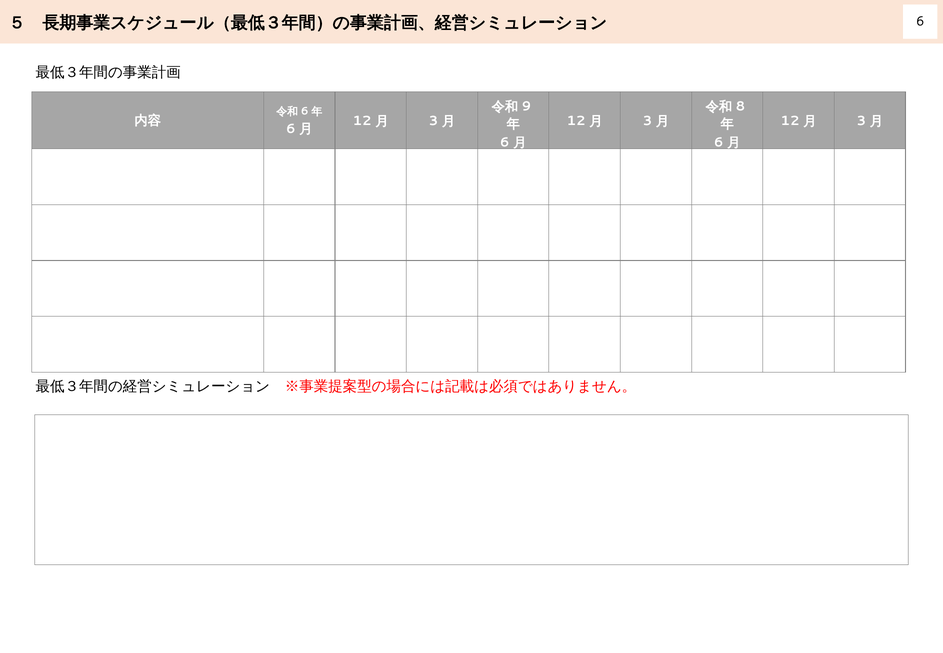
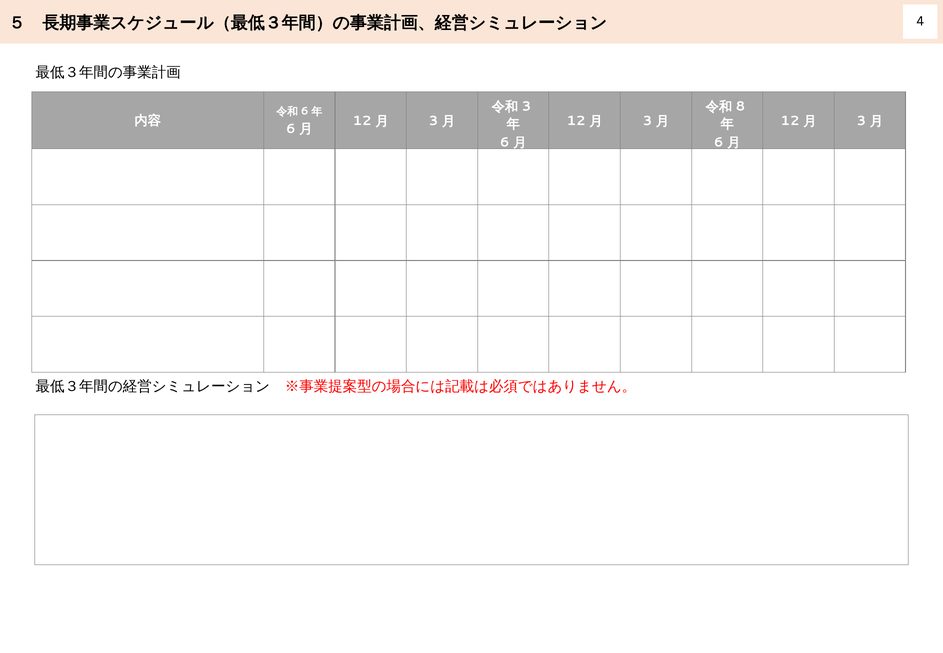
6: 6 -> 4 (920, 21)
9: 9 -> 3 (526, 107)
